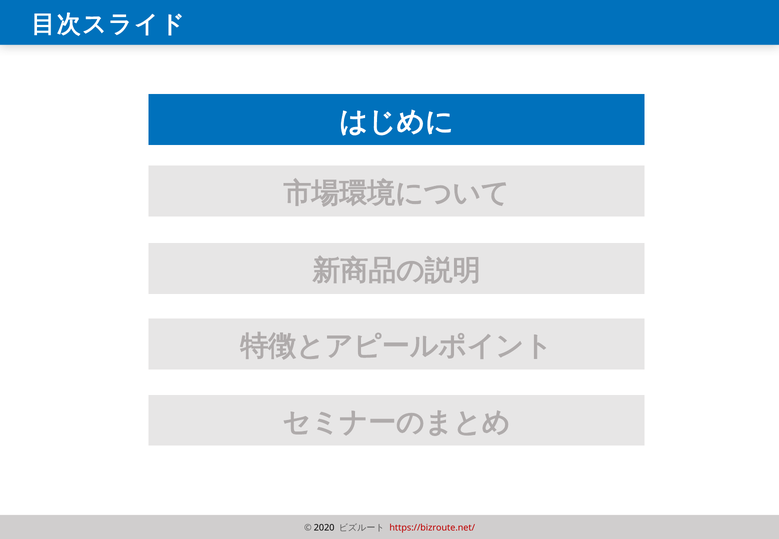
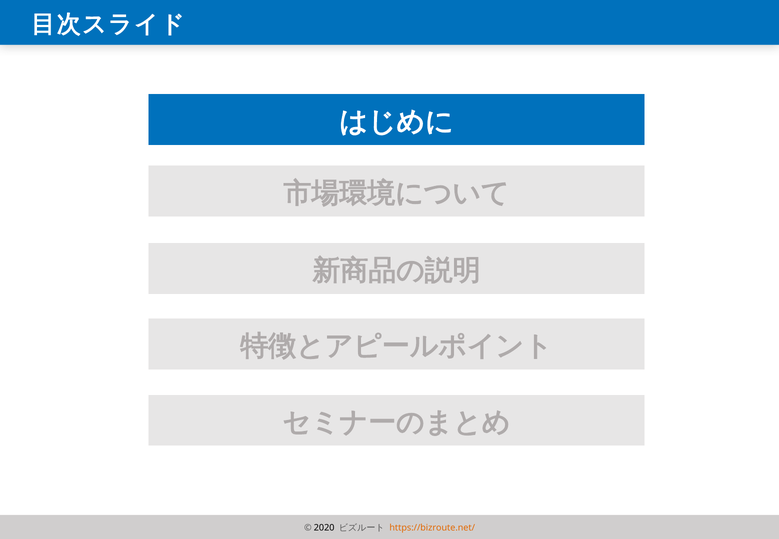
https://bizroute.net/ colour: red -> orange (432, 528)
